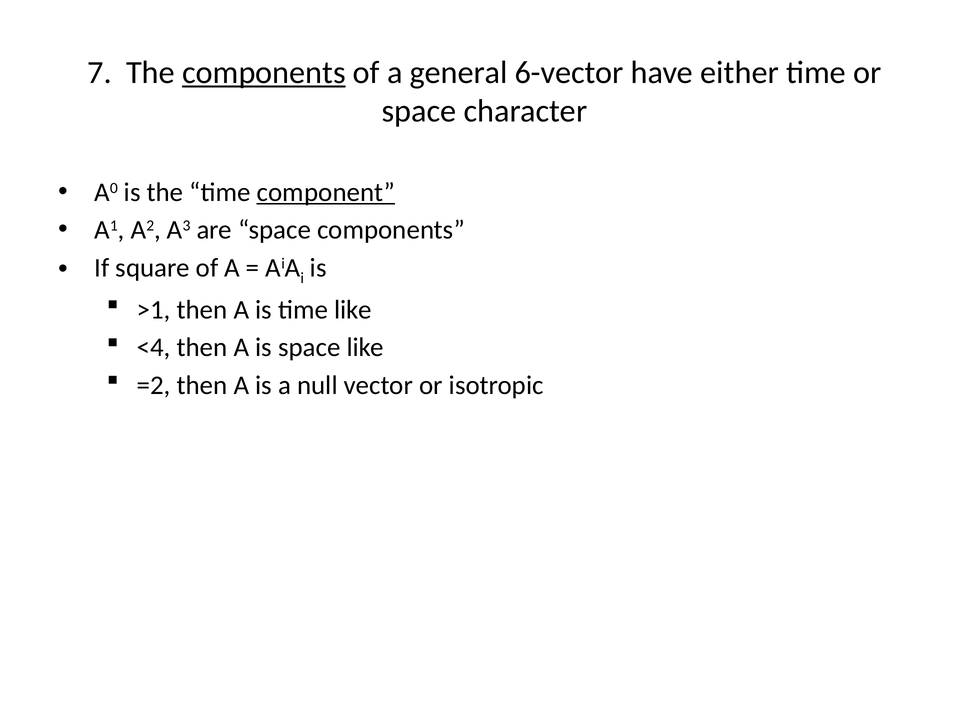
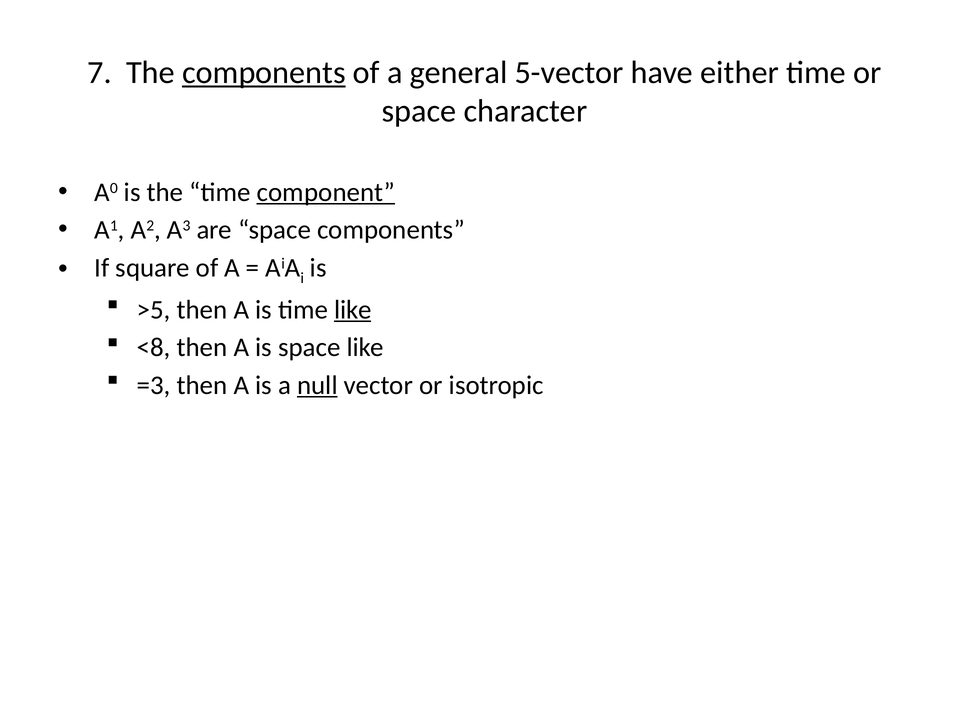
6-vector: 6-vector -> 5-vector (569, 73)
>1: >1 -> >5 (154, 310)
like underline: none -> present (353, 310)
<4: <4 -> <8 (154, 348)
=2: =2 -> =3 (154, 386)
null underline: none -> present (317, 386)
